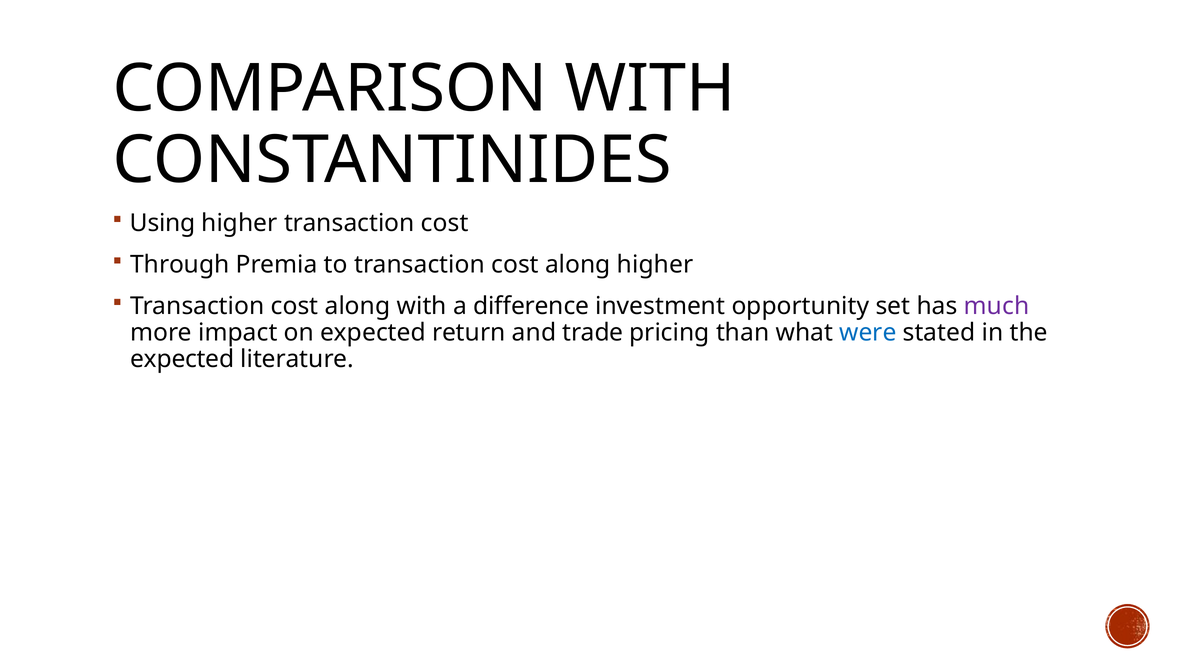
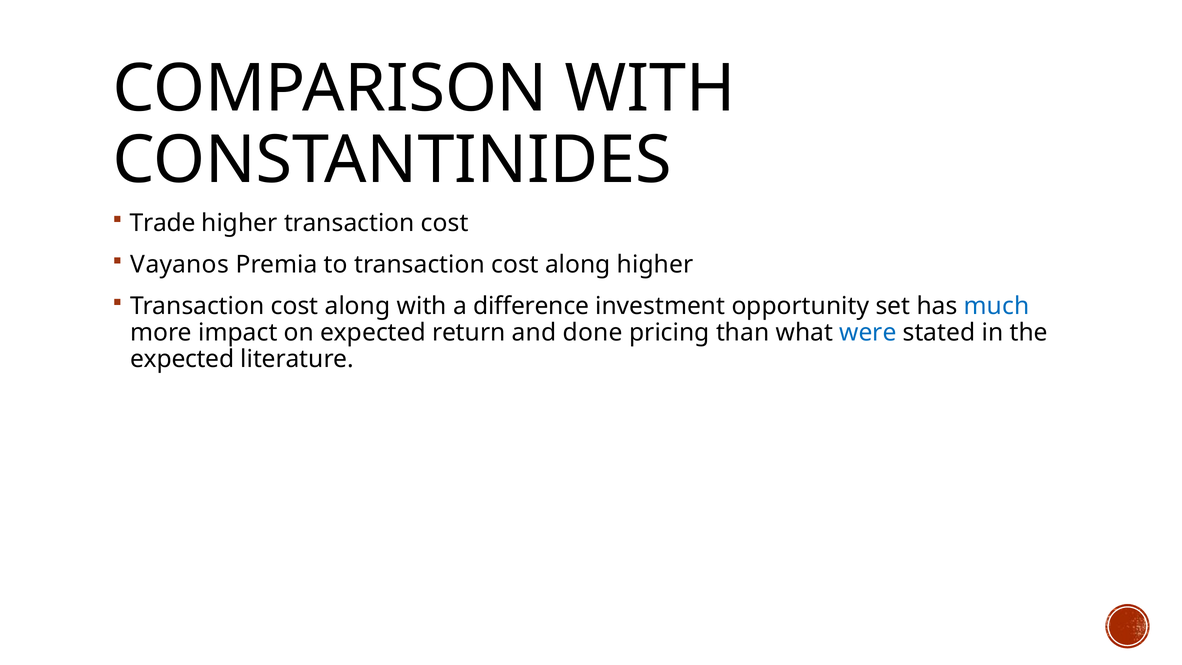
Using: Using -> Trade (163, 223)
Through: Through -> Vayanos (180, 265)
much colour: purple -> blue (997, 306)
trade: trade -> done (593, 333)
